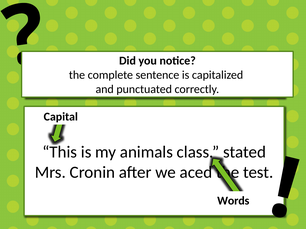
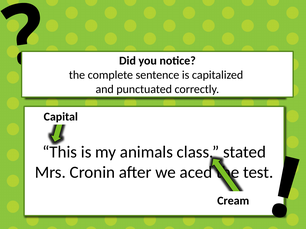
Words: Words -> Cream (233, 201)
